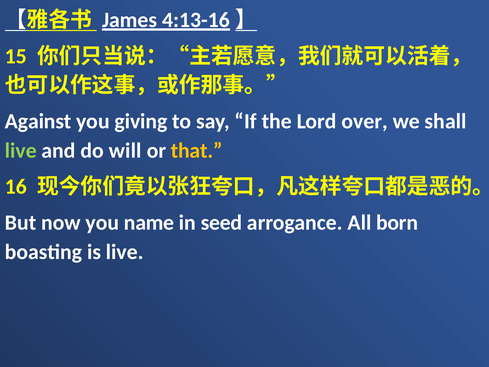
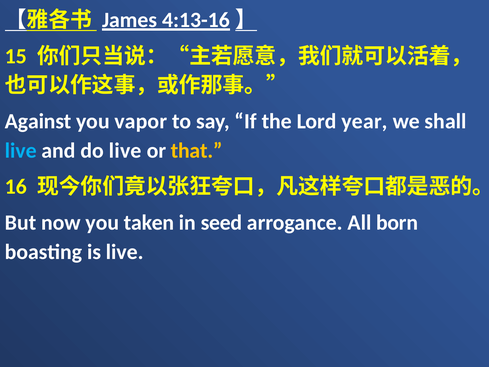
giving: giving -> vapor (141, 121)
over: over -> year (364, 121)
live colour: light green -> light blue (21, 151)
do will: will -> live (125, 151)
name: name -> taken (149, 223)
